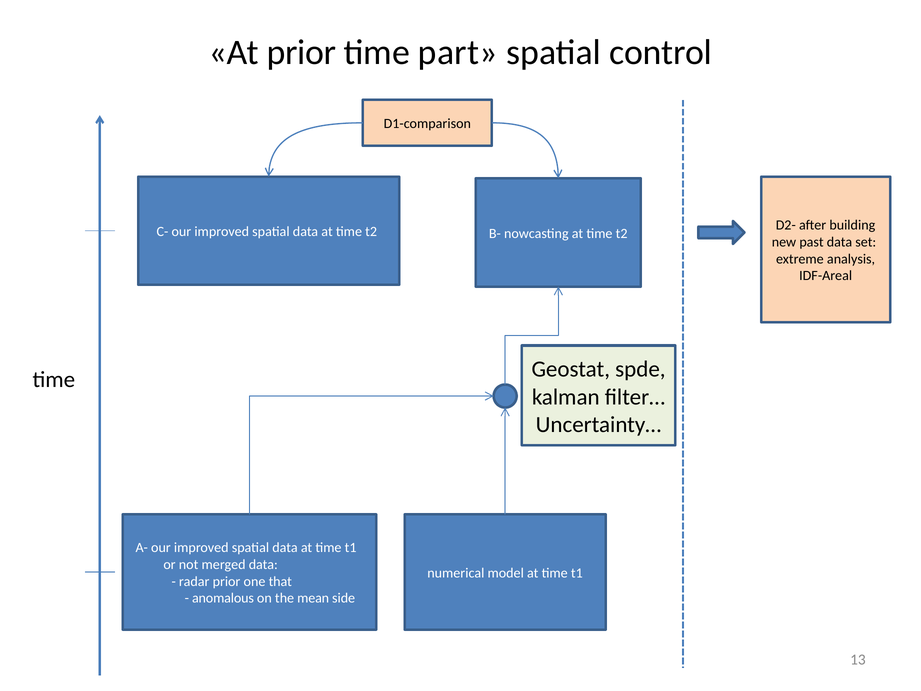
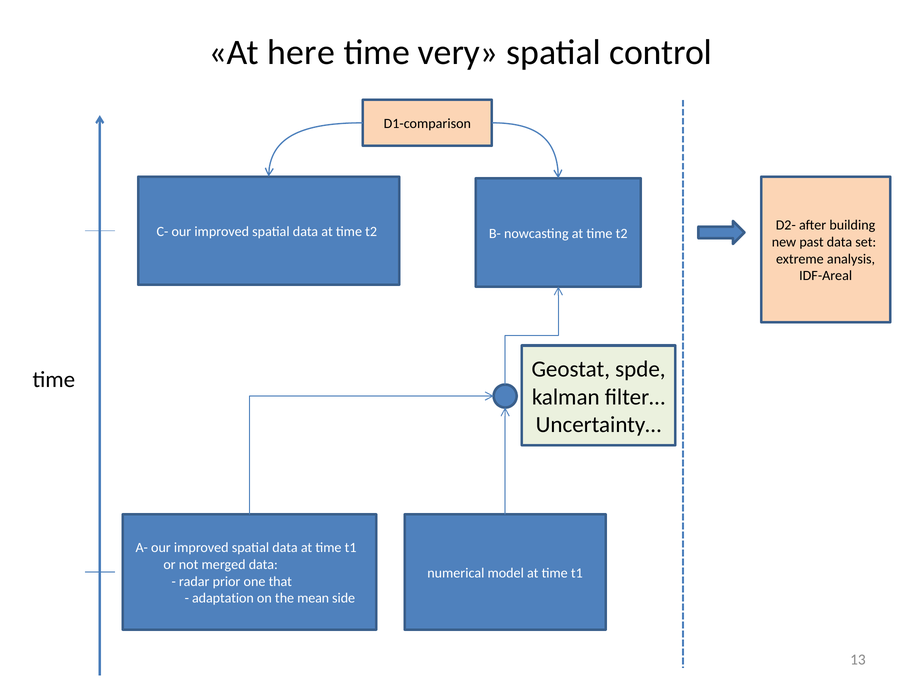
At prior: prior -> here (301, 52)
part: part -> very (458, 52)
anomalous: anomalous -> adaptation (223, 598)
